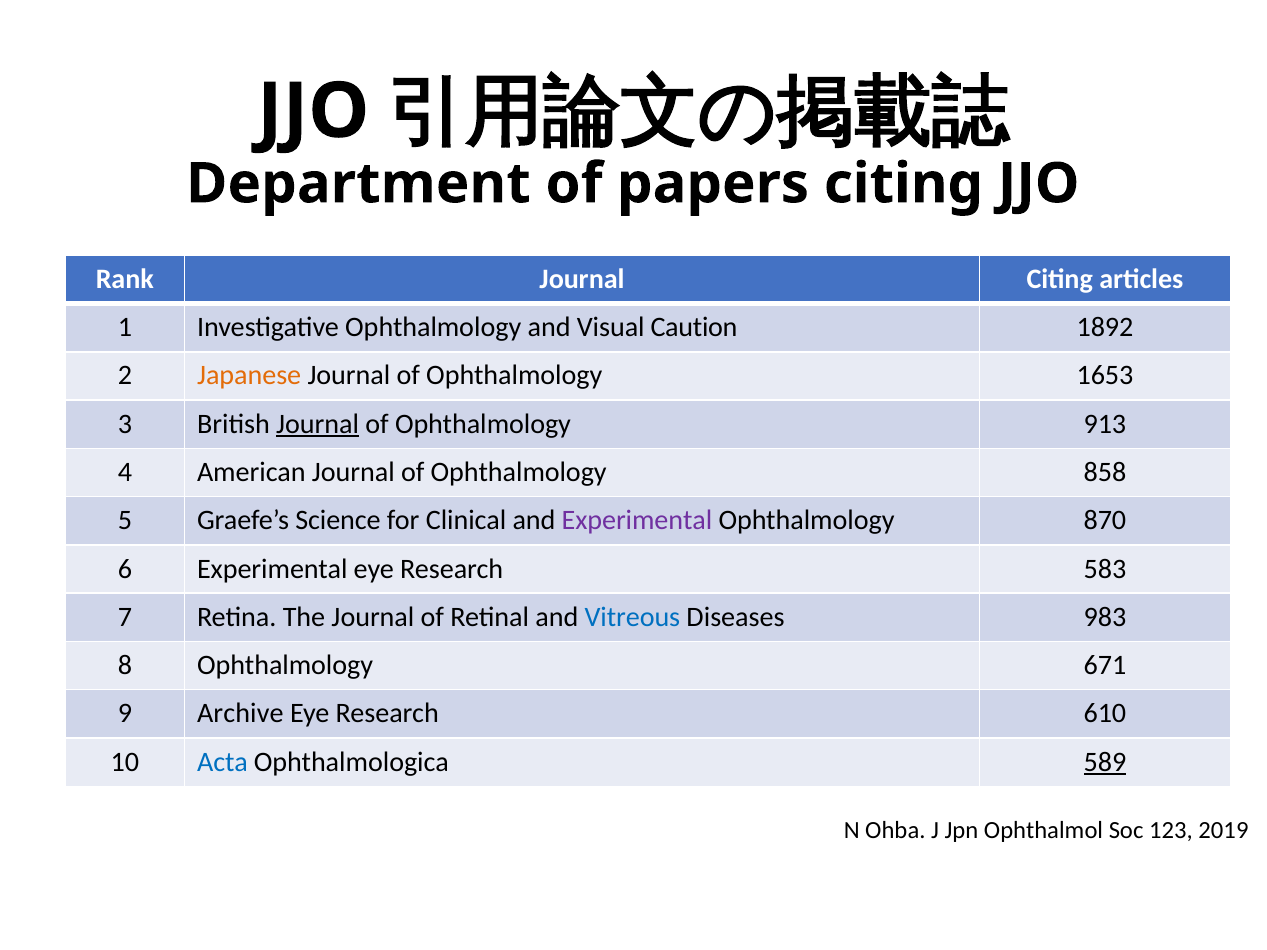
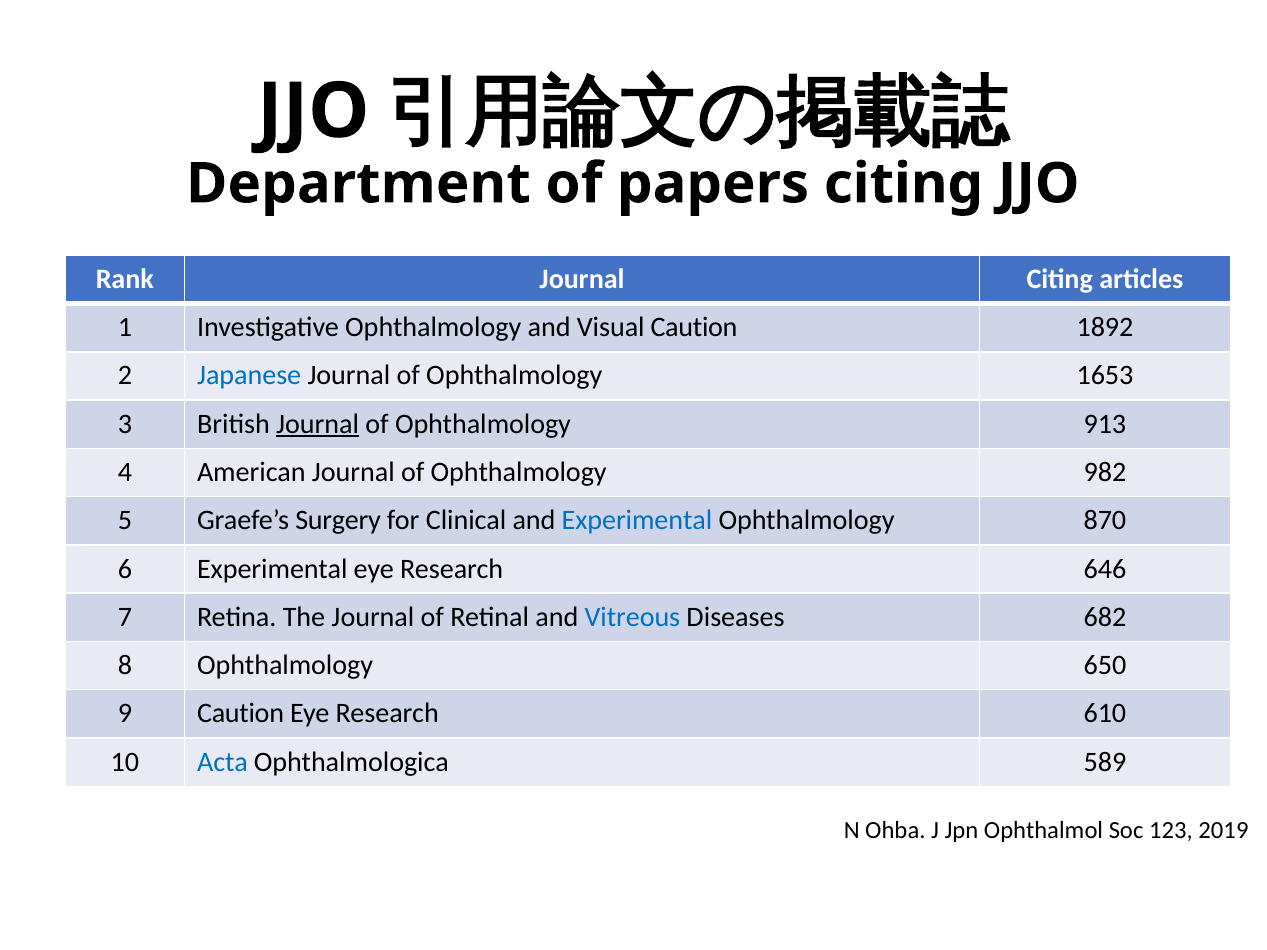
Japanese colour: orange -> blue (249, 376)
858: 858 -> 982 (1105, 472)
Science: Science -> Surgery (338, 521)
Experimental colour: purple -> blue (637, 521)
583: 583 -> 646 (1105, 569)
983: 983 -> 682 (1105, 617)
671: 671 -> 650 (1105, 666)
9 Archive: Archive -> Caution (241, 714)
589 underline: present -> none (1105, 762)
